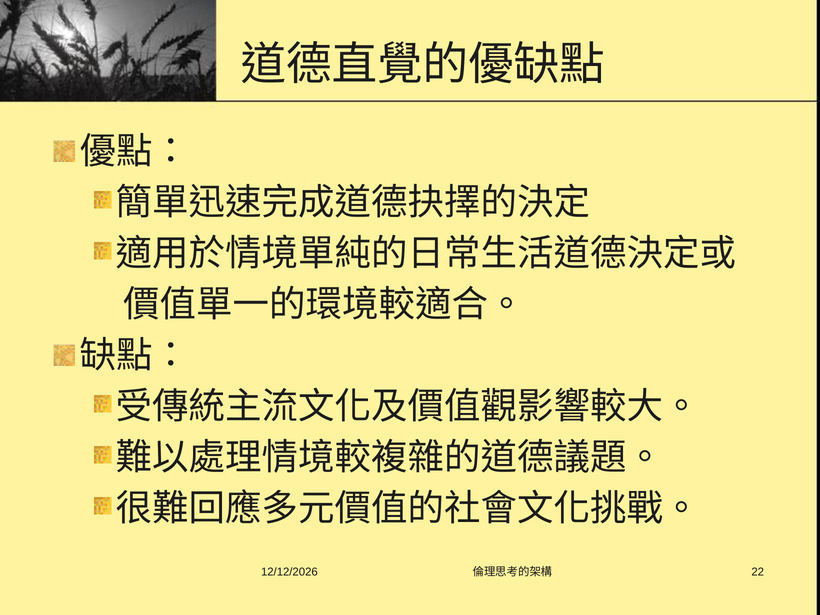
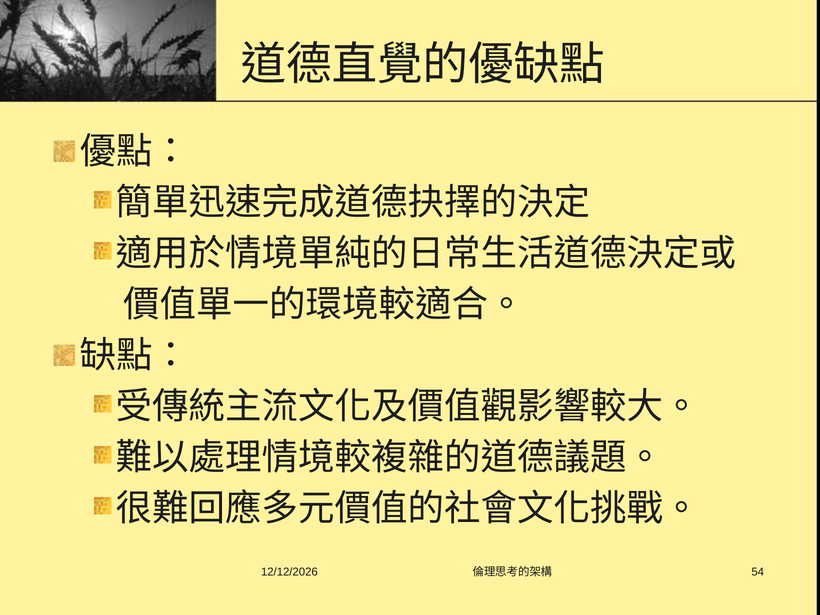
22: 22 -> 54 (758, 572)
